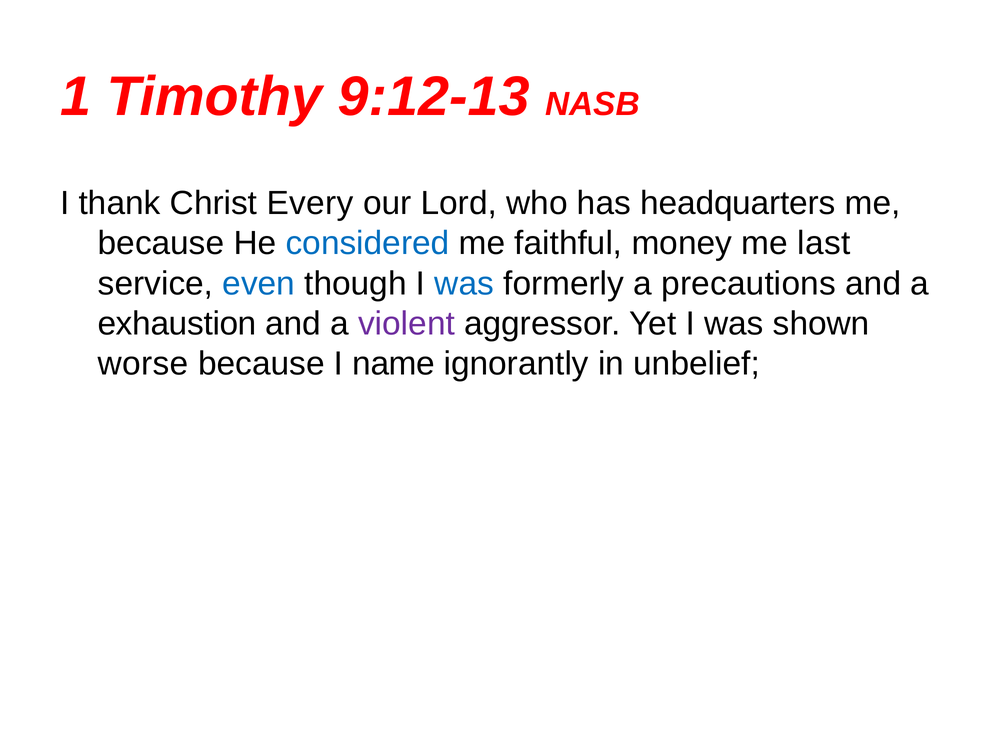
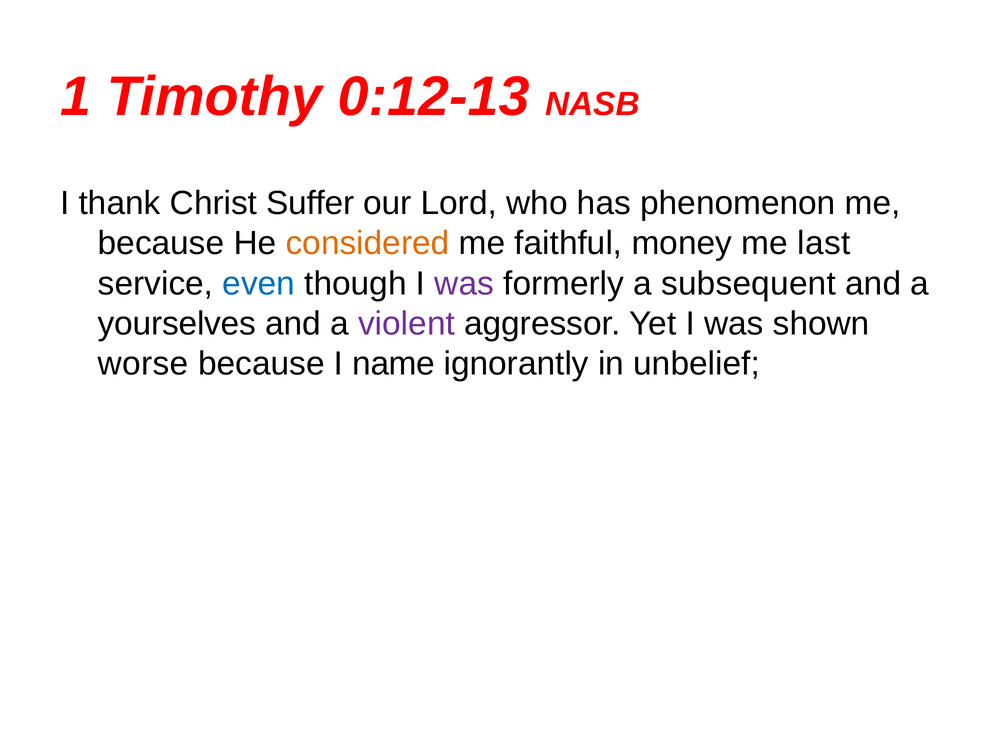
9:12-13: 9:12-13 -> 0:12-13 (434, 97)
Every: Every -> Suffer (310, 203)
headquarters: headquarters -> phenomenon (738, 203)
considered colour: blue -> orange (368, 243)
was colour: blue -> purple (464, 283)
precautions: precautions -> subsequent (749, 283)
exhaustion: exhaustion -> yourselves (177, 324)
